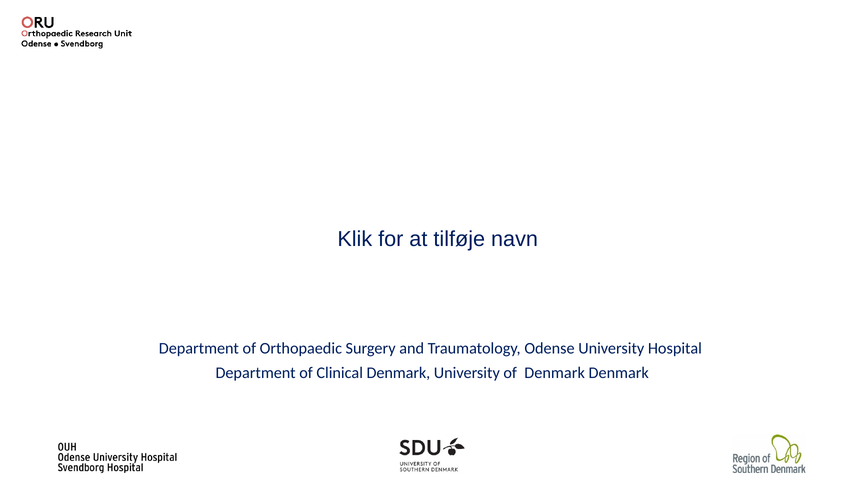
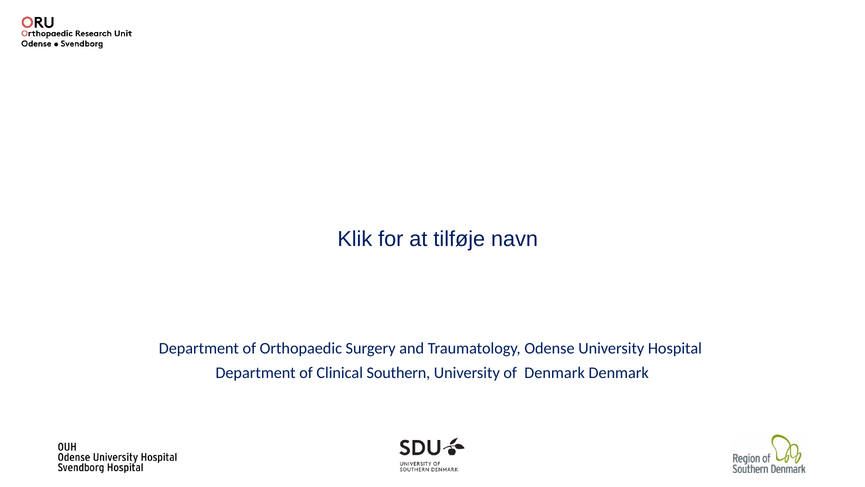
Clinical Denmark: Denmark -> Southern (398, 372)
